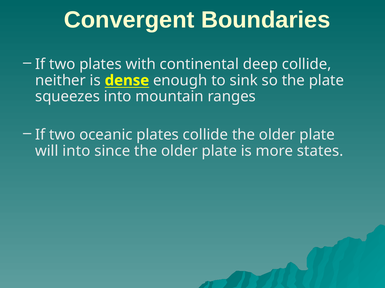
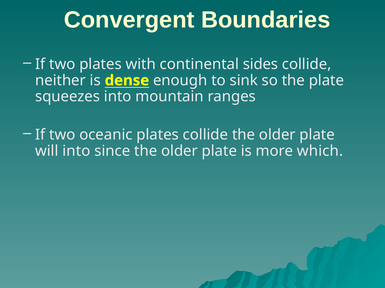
deep: deep -> sides (260, 64)
states: states -> which (320, 151)
